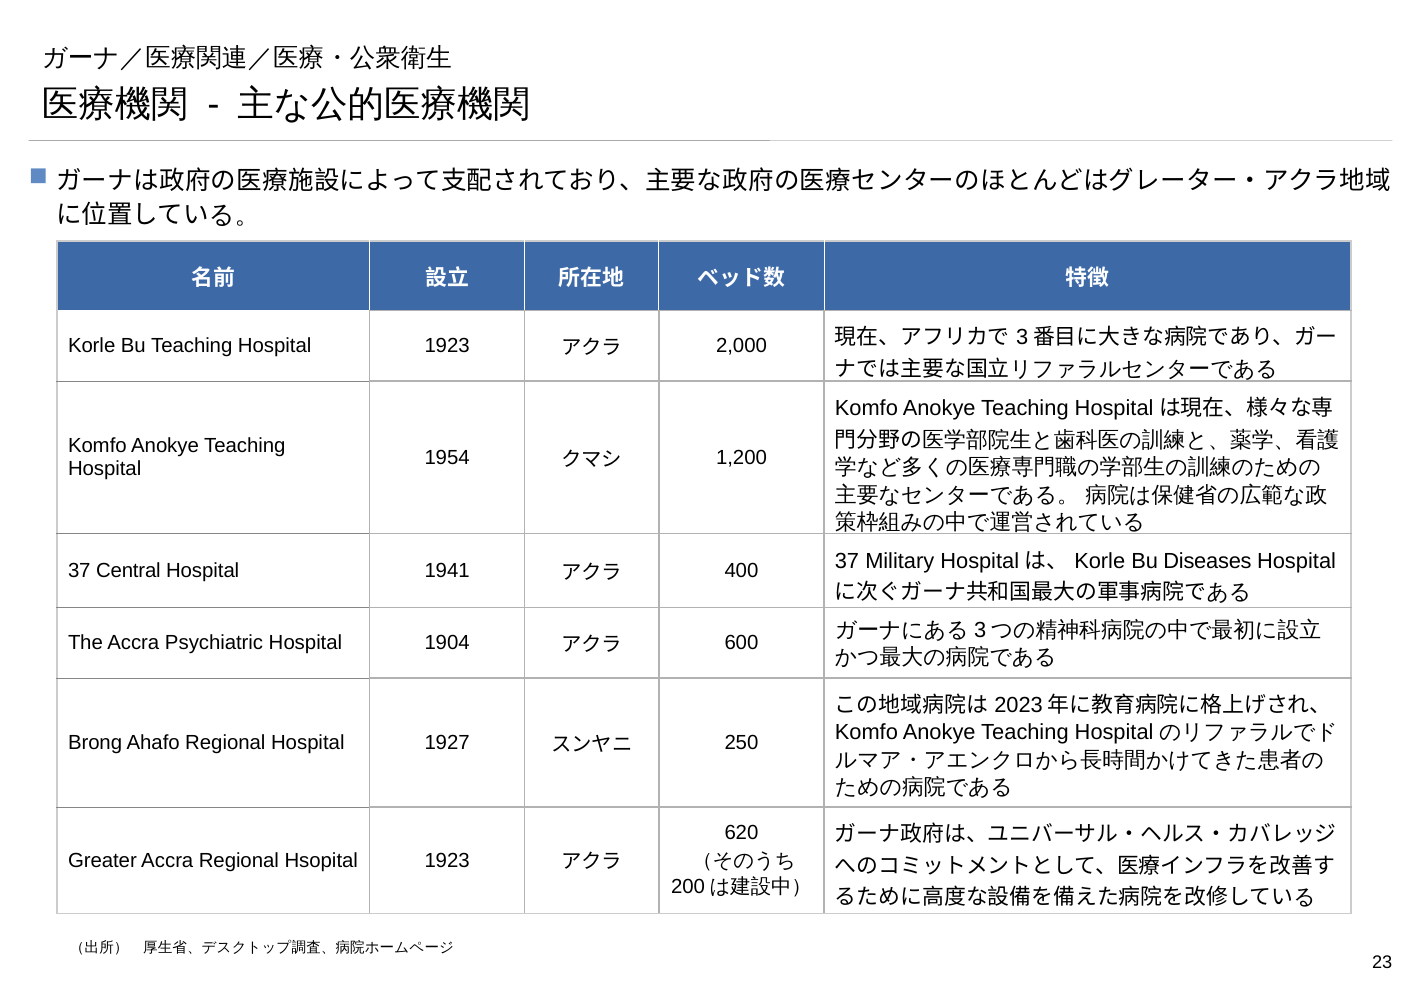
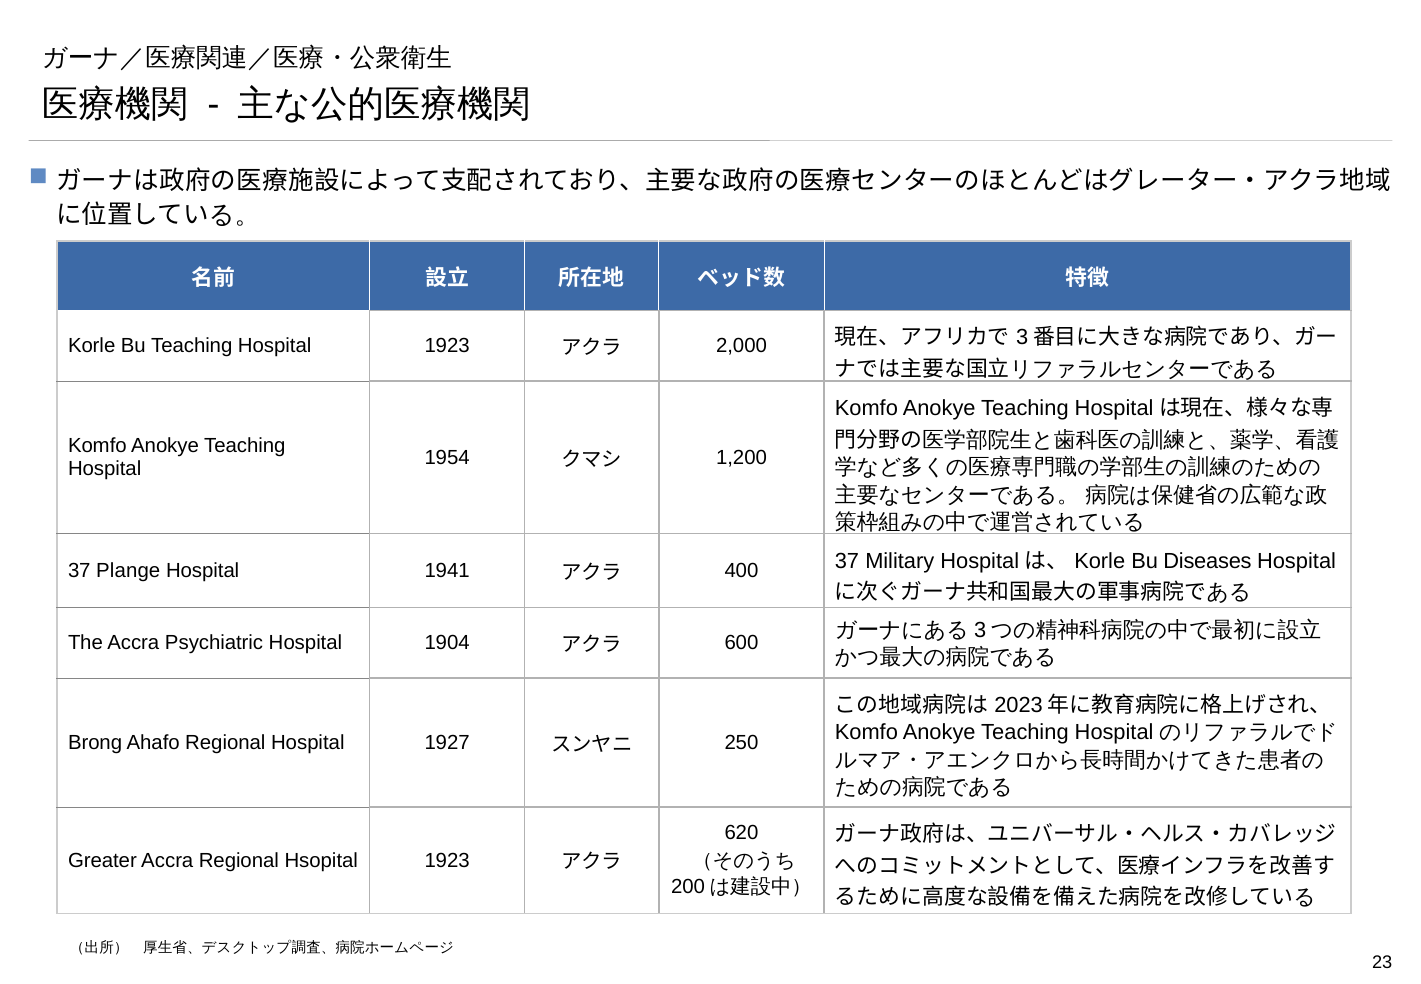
Central: Central -> Plange (128, 571)
